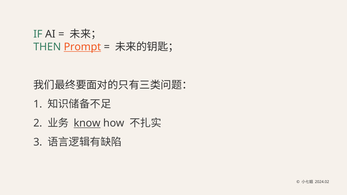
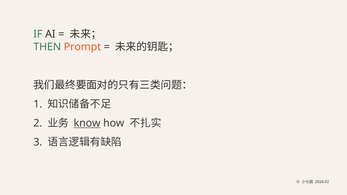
Prompt underline: present -> none (82, 47)
